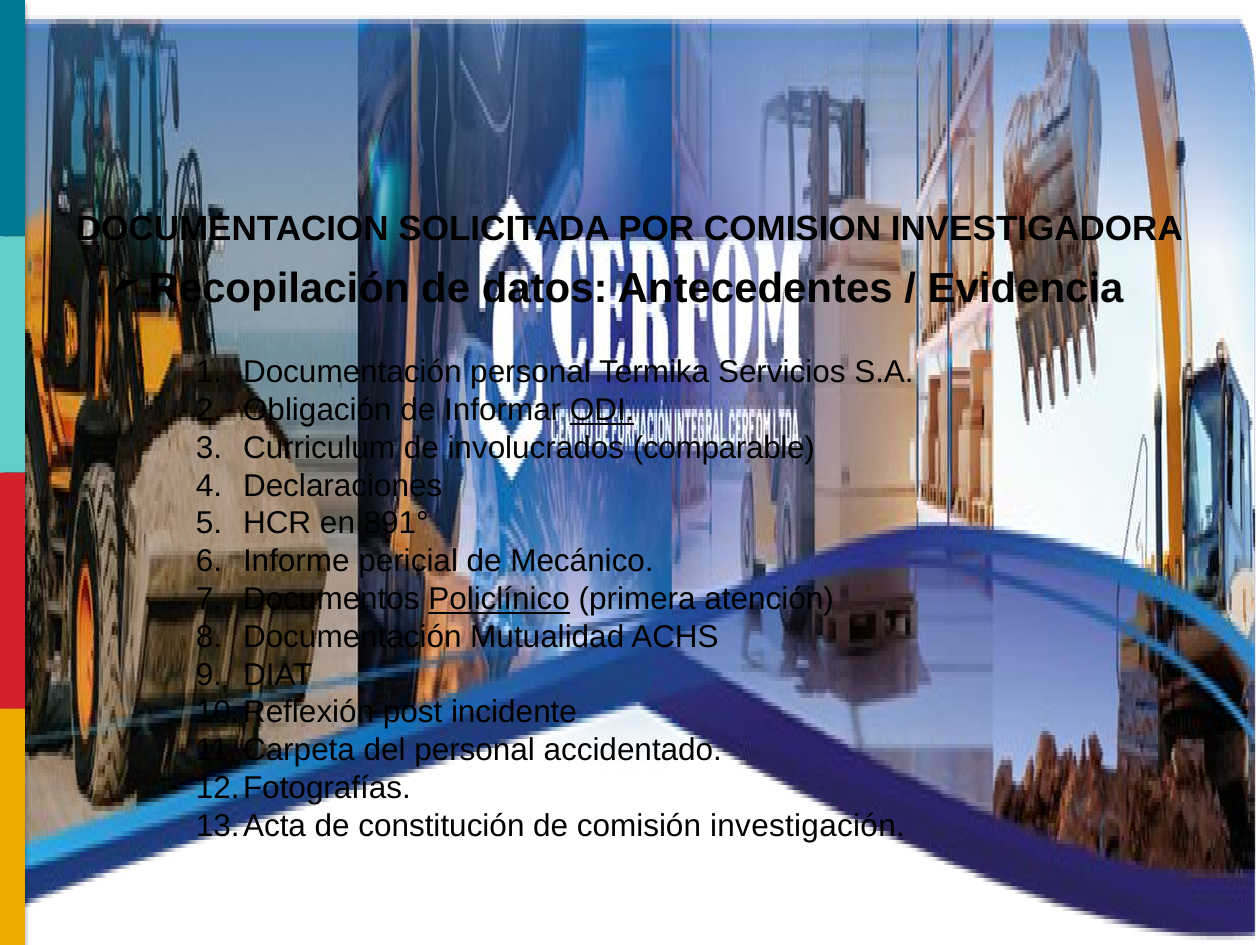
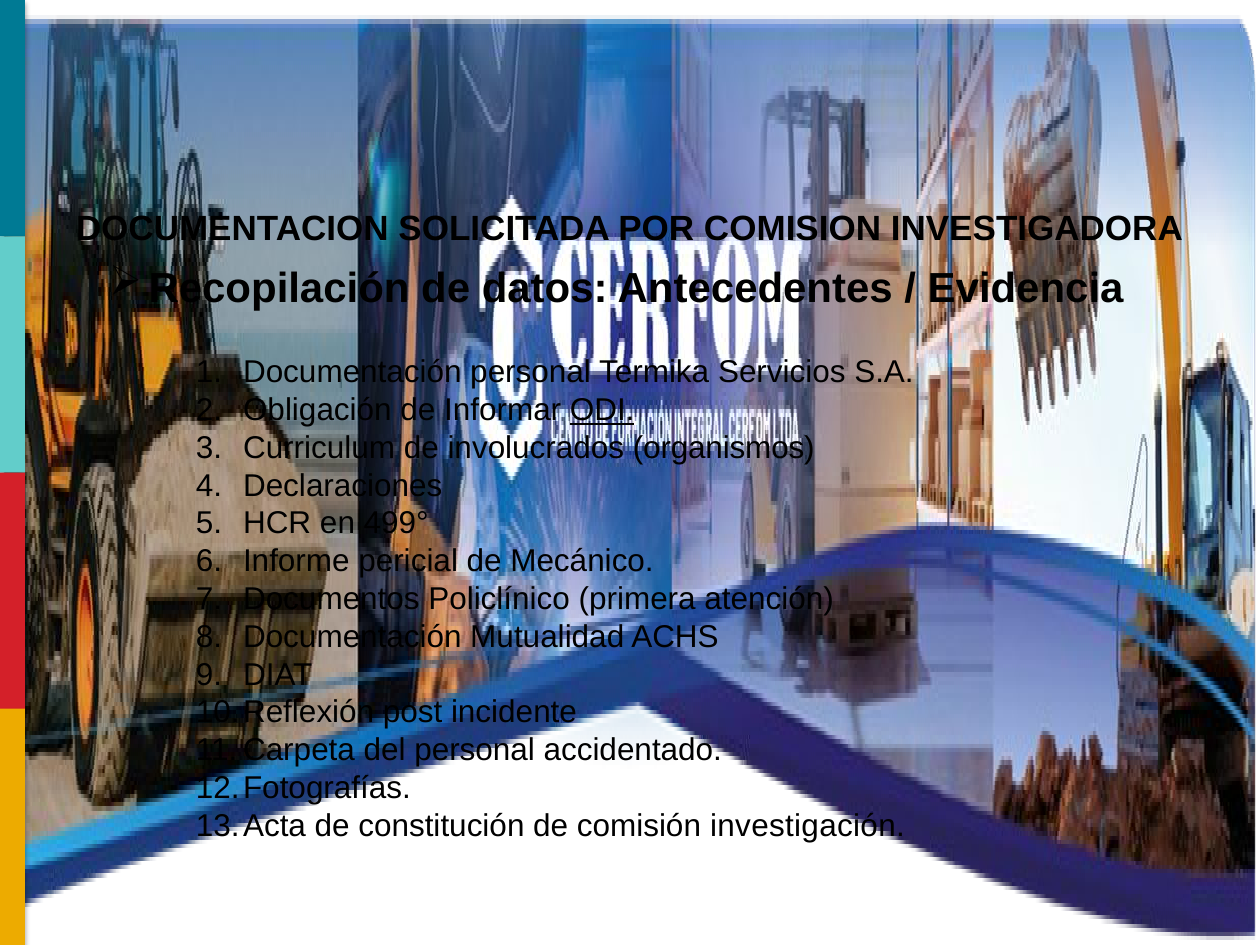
comparable: comparable -> organismos (724, 448)
891°: 891° -> 499° (396, 523)
Policlínico underline: present -> none (499, 599)
